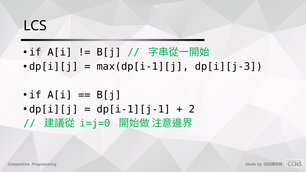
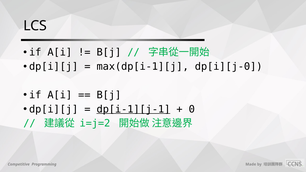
dp[i][j-3: dp[i][j-3 -> dp[i][j-0 (229, 67)
dp[i-1][j-1 underline: none -> present (133, 109)
2: 2 -> 0 (192, 109)
i=j=0: i=j=0 -> i=j=2 (95, 123)
